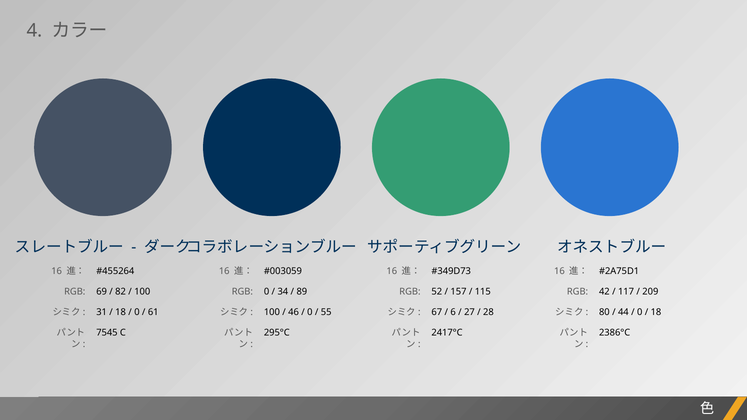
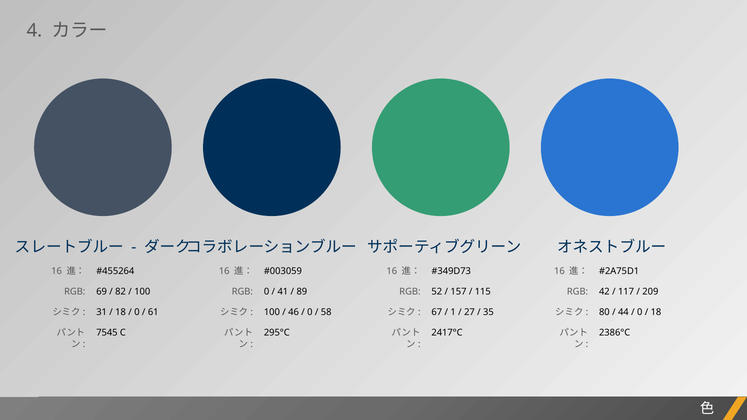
34: 34 -> 41 (283, 292)
55: 55 -> 58 (326, 313)
6: 6 -> 1 (453, 313)
28: 28 -> 35 (488, 313)
